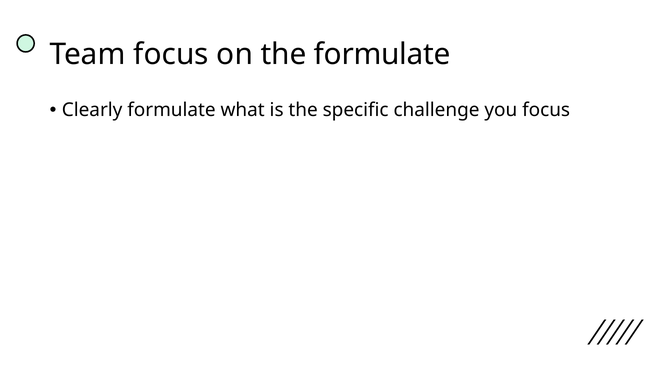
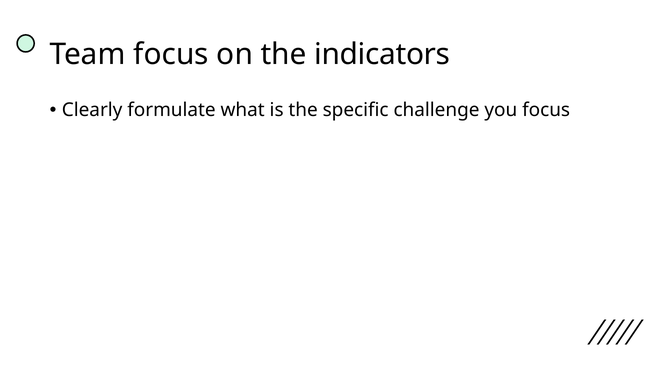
the formulate: formulate -> indicators (382, 55)
